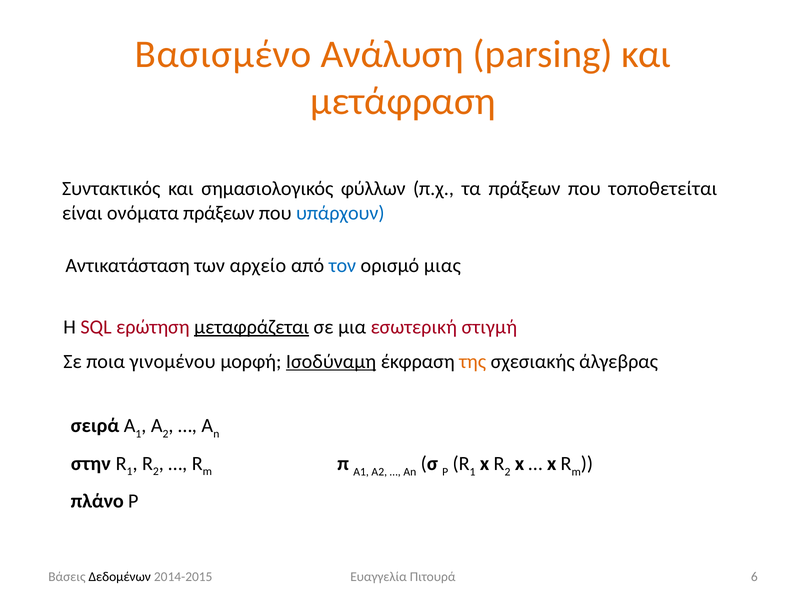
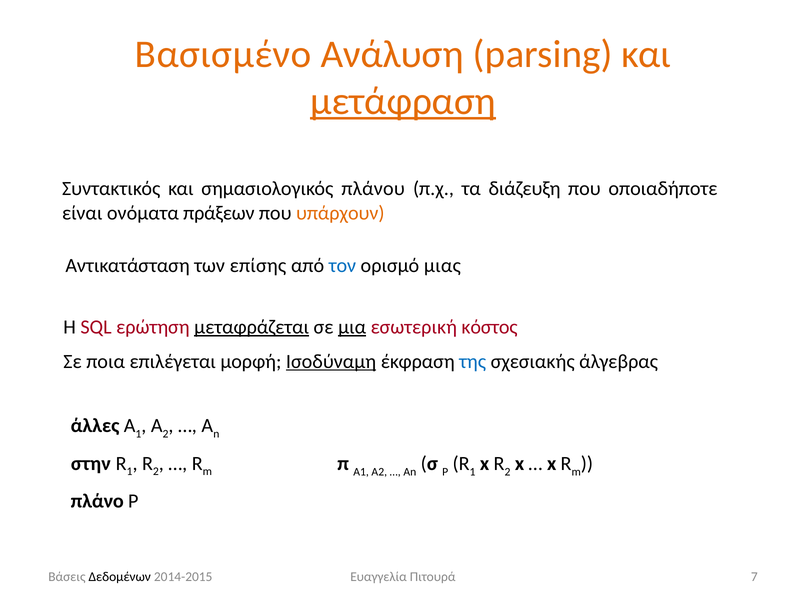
μετάφραση underline: none -> present (403, 101)
φύλλων: φύλλων -> πλάνου (373, 189)
τα πράξεων: πράξεων -> διάζευξη (525, 189)
τοποθετείται: τοποθετείται -> οποιαδήποτε (663, 189)
υπάρχουν colour: blue -> orange (340, 213)
αρχείο: αρχείο -> επίσης (258, 266)
μια underline: none -> present (352, 327)
στιγμή: στιγμή -> κόστος (490, 327)
γινομένου: γινομένου -> επιλέγεται (173, 362)
της colour: orange -> blue (473, 362)
σειρά: σειρά -> άλλες (95, 426)
6: 6 -> 7 (754, 577)
